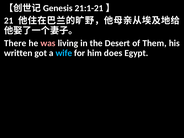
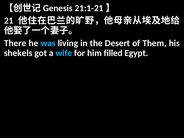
was colour: pink -> light blue (48, 43)
written: written -> shekels (18, 53)
does: does -> filled (113, 53)
